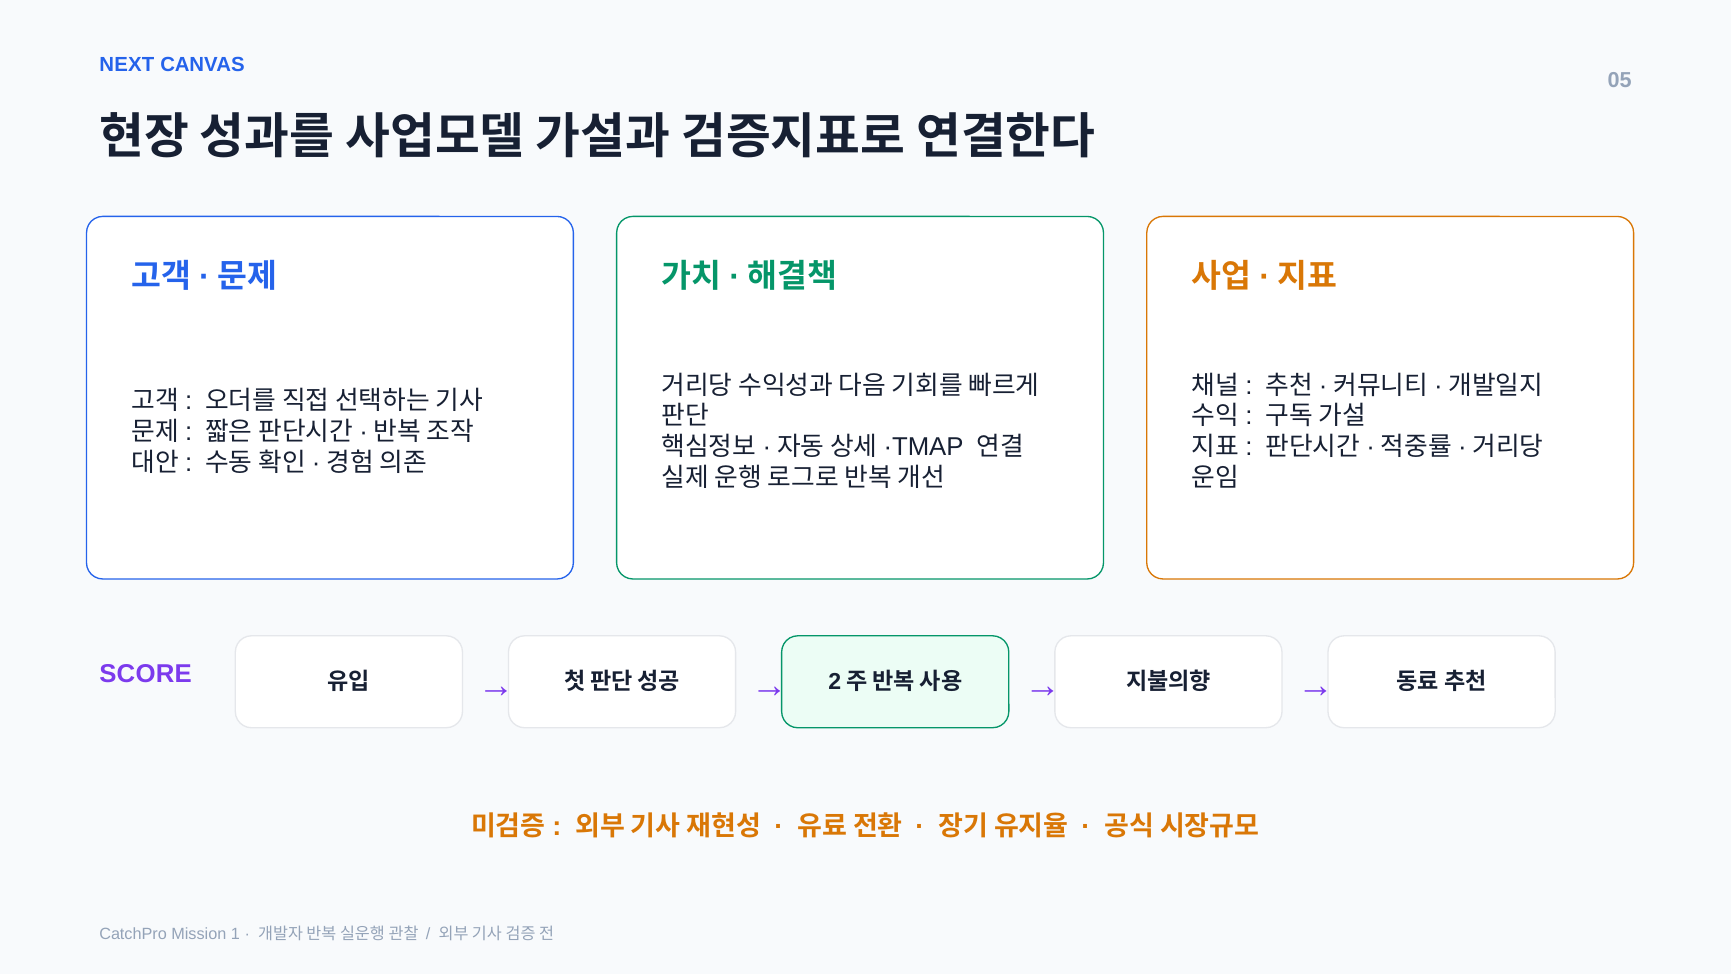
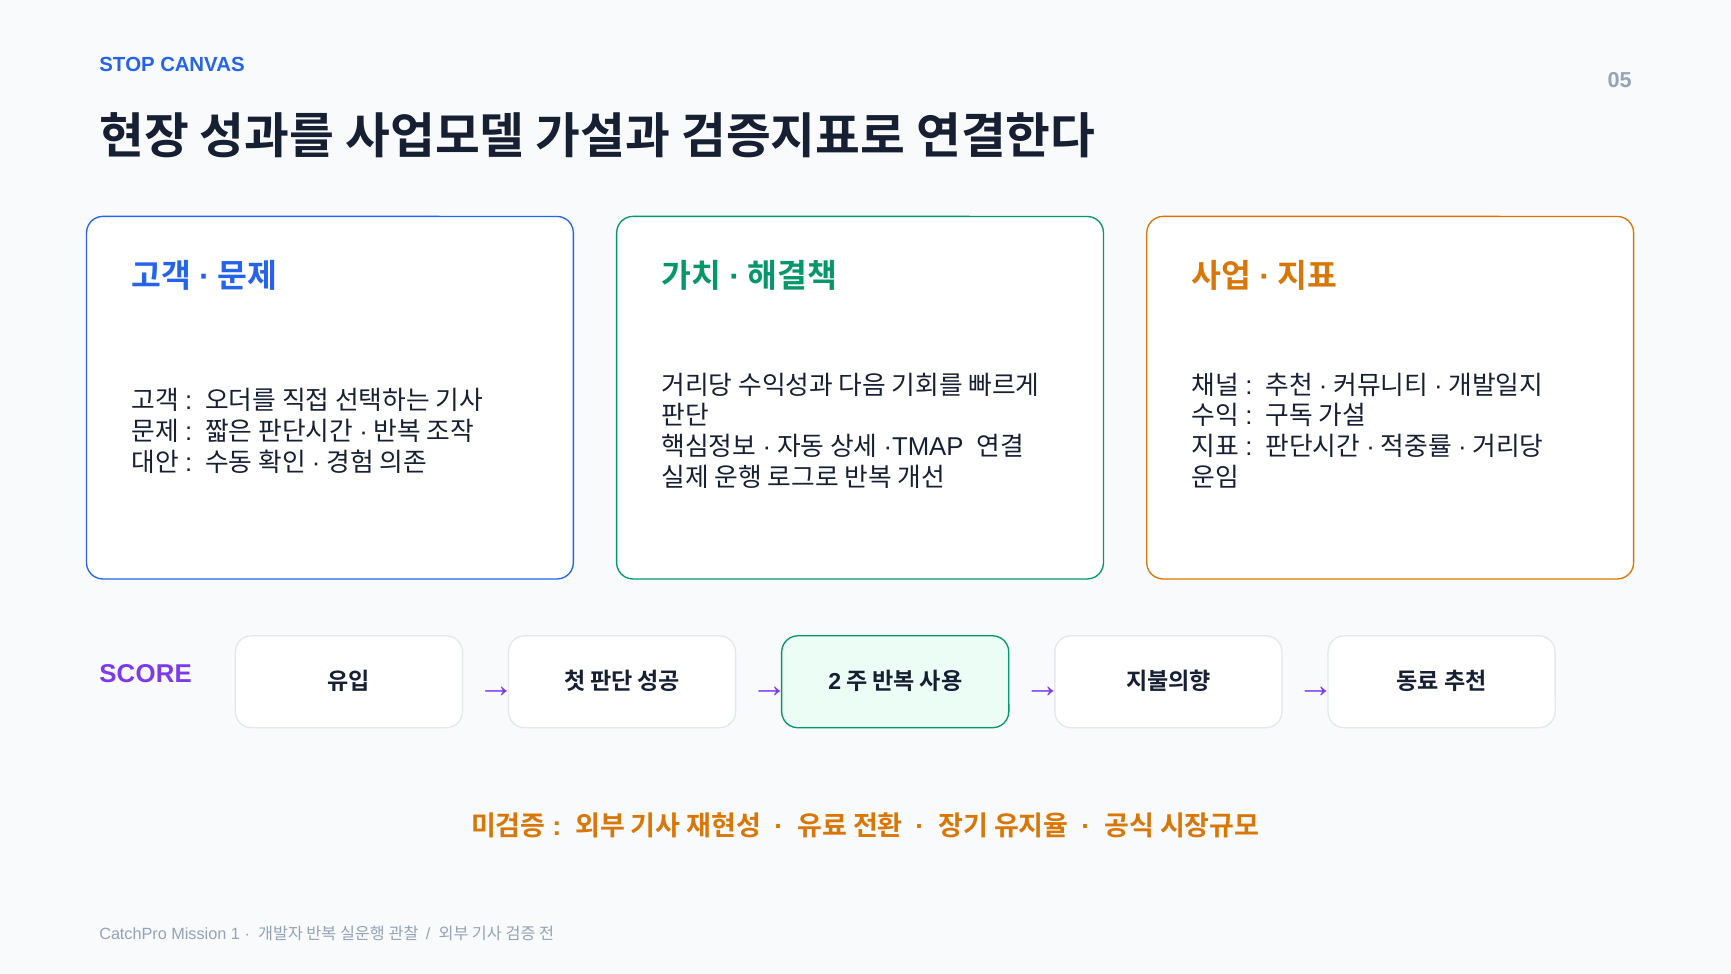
NEXT: NEXT -> STOP (127, 65)
